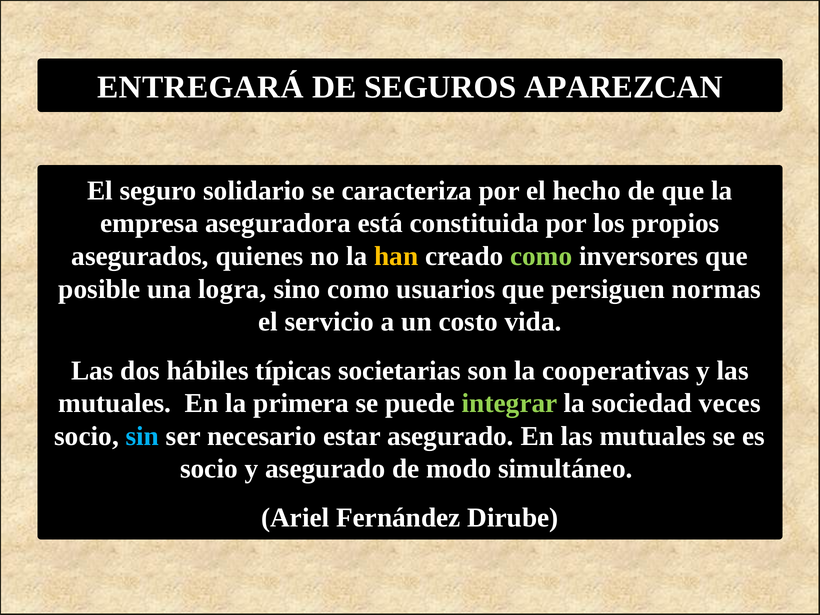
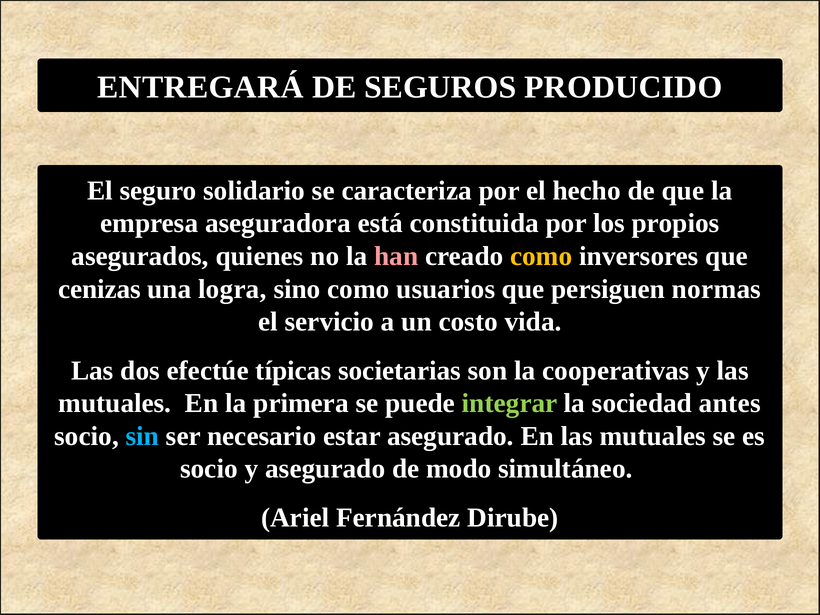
APAREZCAN: APAREZCAN -> PRODUCIDO (623, 87)
han colour: yellow -> pink (396, 256)
como colour: light green -> yellow (541, 256)
posible: posible -> cenizas (100, 289)
hábiles: hábiles -> efectúe (208, 371)
veces: veces -> antes (730, 403)
